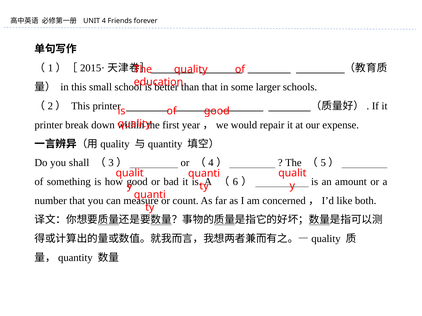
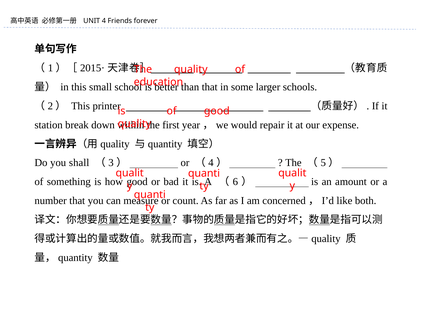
printer: printer -> station (49, 125)
